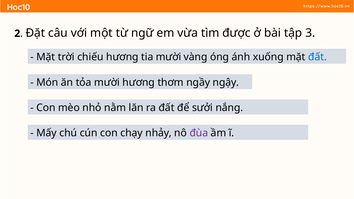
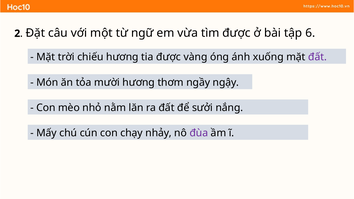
3: 3 -> 6 (310, 33)
tia mười: mười -> được (168, 57)
đất colour: blue -> purple (317, 57)
